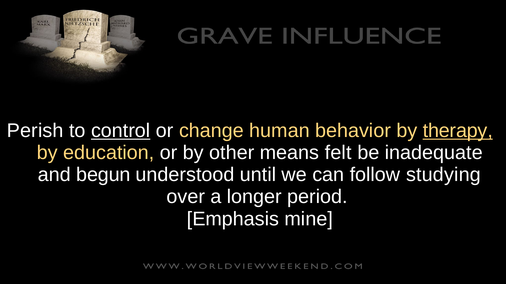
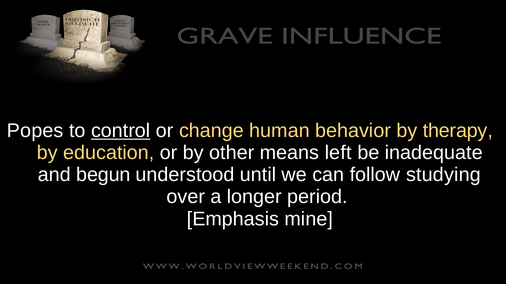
Perish: Perish -> Popes (35, 131)
therapy underline: present -> none (458, 131)
felt: felt -> left (338, 153)
